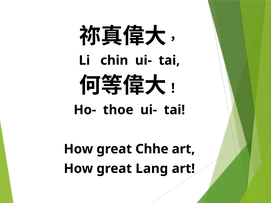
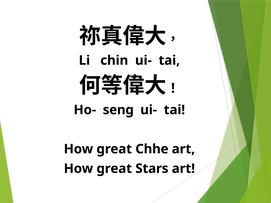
thoe: thoe -> seng (118, 110)
Lang: Lang -> Stars (152, 169)
